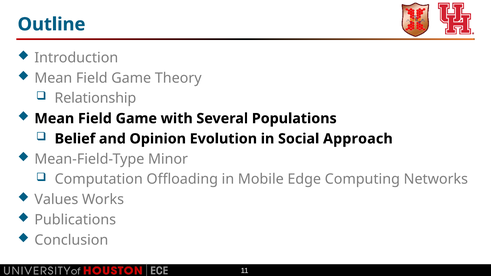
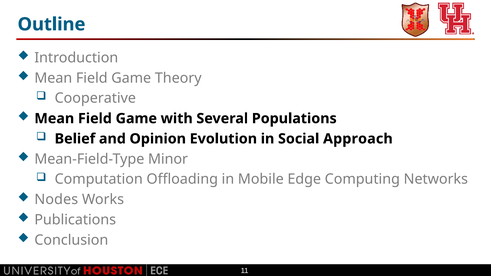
Relationship: Relationship -> Cooperative (95, 98)
Values: Values -> Nodes (56, 200)
